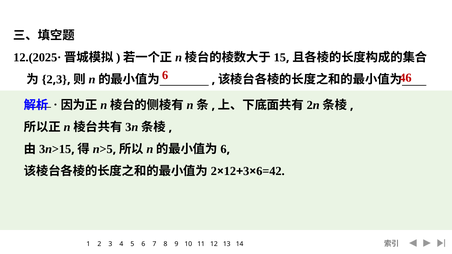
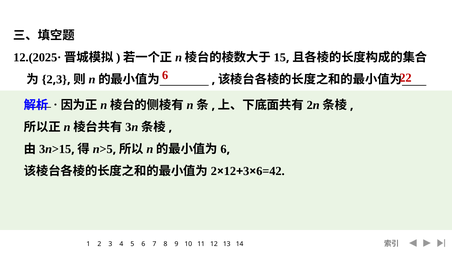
46: 46 -> 22 (405, 78)
